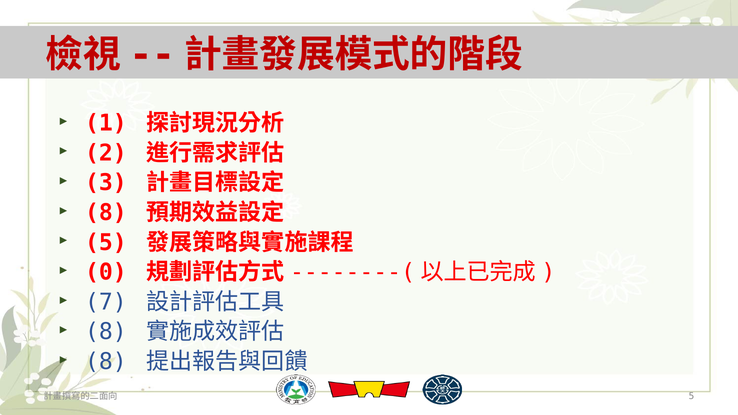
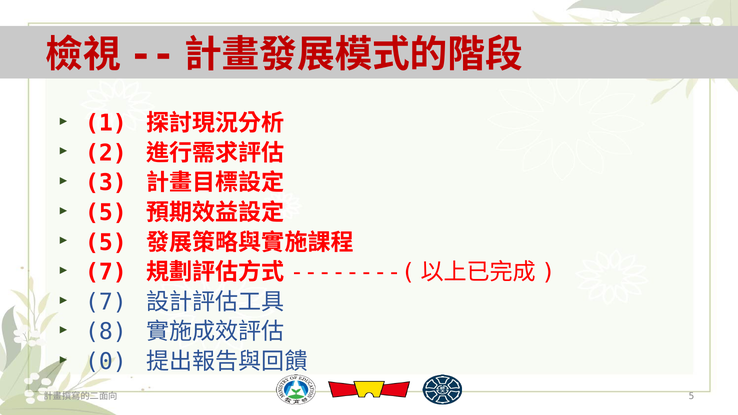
8: 8 -> 5 (106, 213)
0: 0 -> 7 (106, 272)
8: 8 -> 0 (106, 362)
